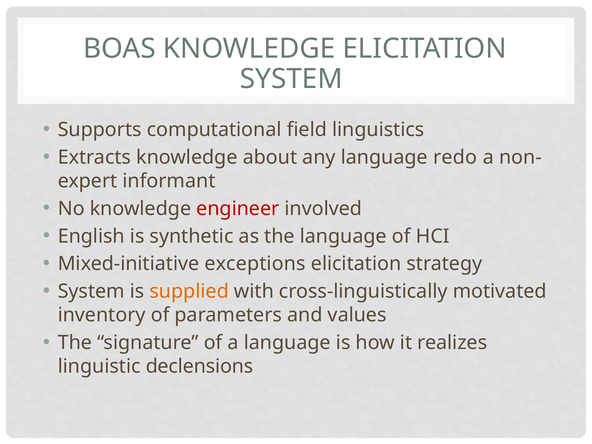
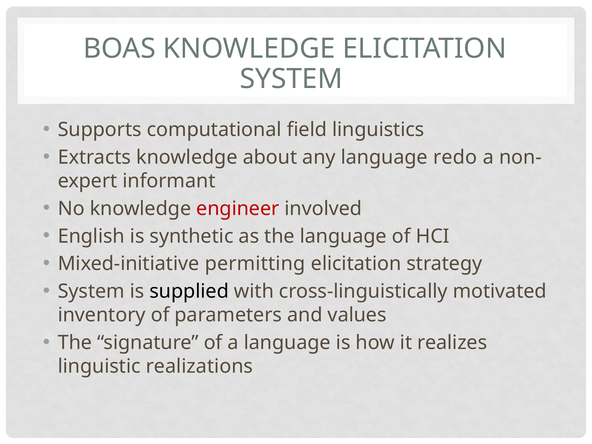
exceptions: exceptions -> permitting (255, 264)
supplied colour: orange -> black (189, 291)
declensions: declensions -> realizations (199, 366)
